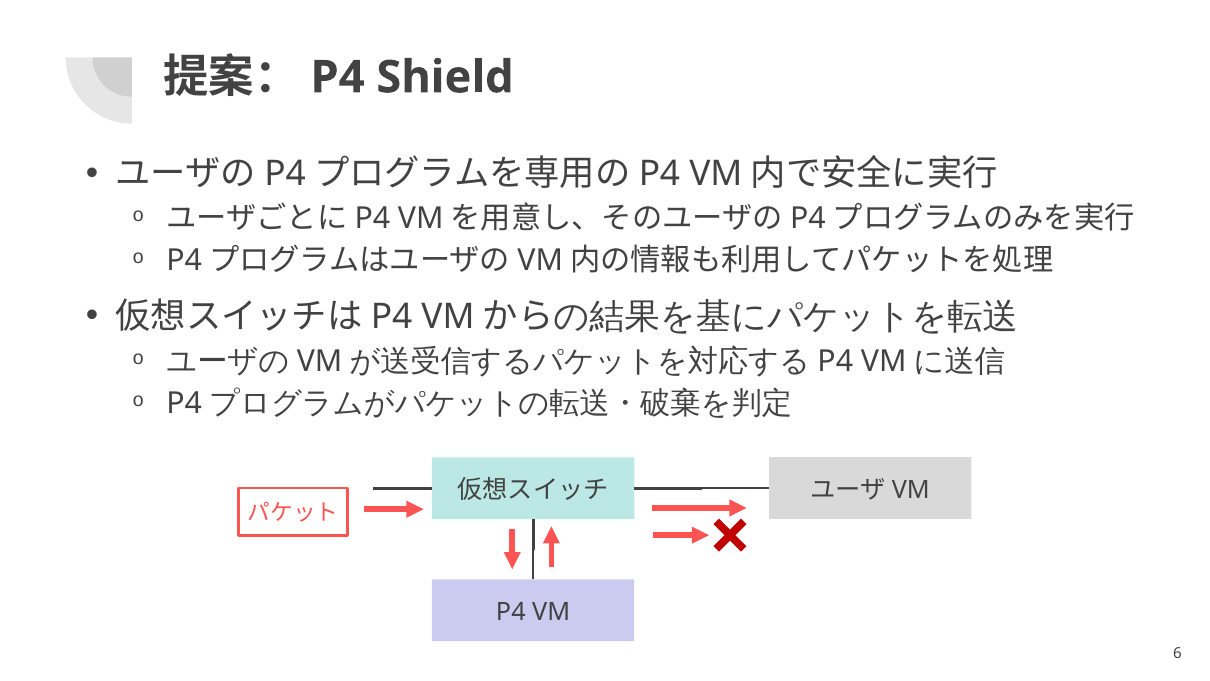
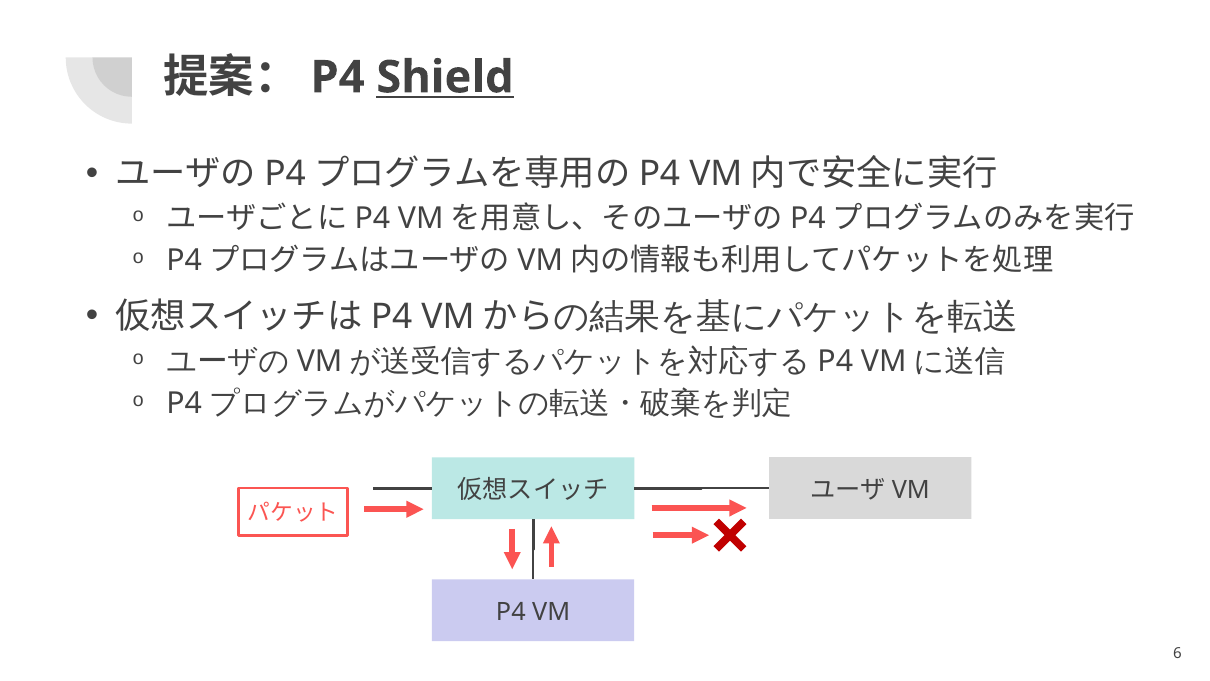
Shield underline: none -> present (445, 77)
